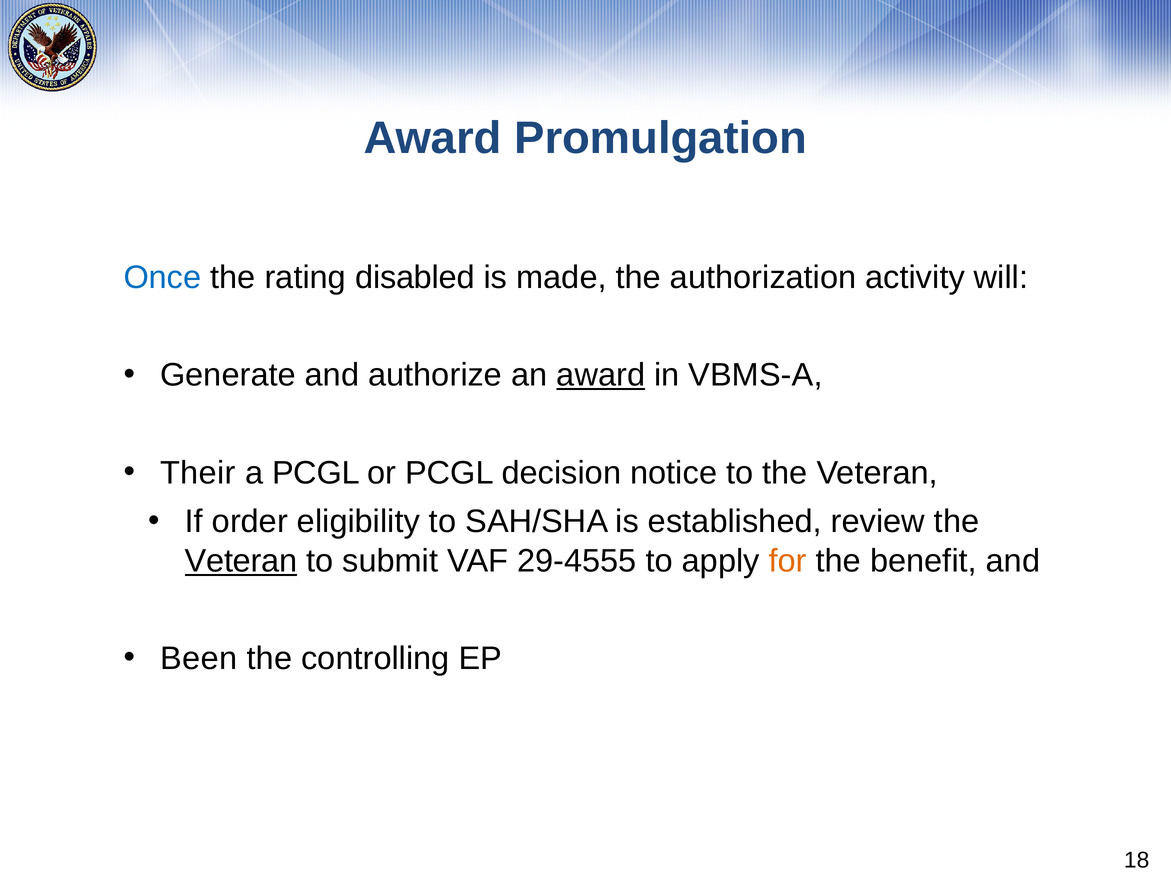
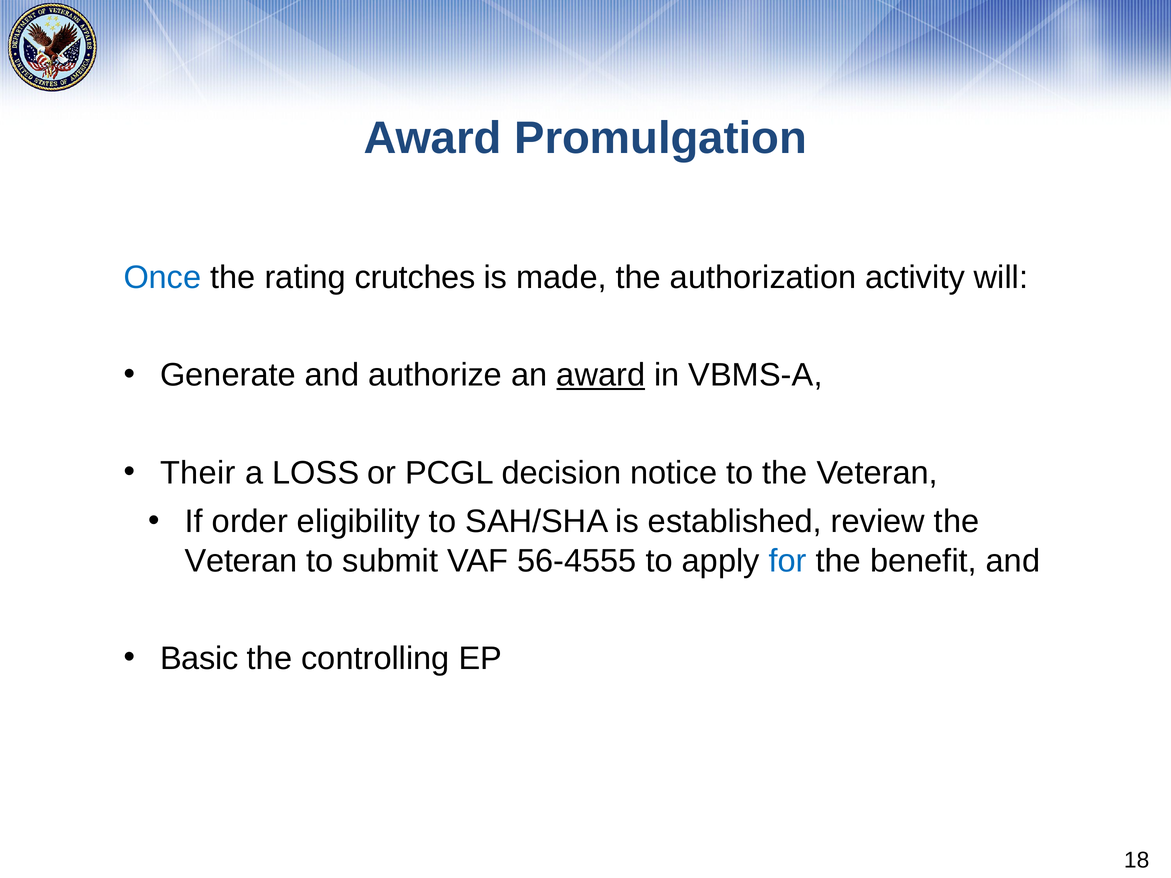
disabled: disabled -> crutches (415, 278)
a PCGL: PCGL -> LOSS (316, 473)
Veteran underline: present -> none (241, 561)
29-4555: 29-4555 -> 56-4555 (577, 561)
for colour: orange -> blue (788, 561)
Been: Been -> Basic (199, 659)
